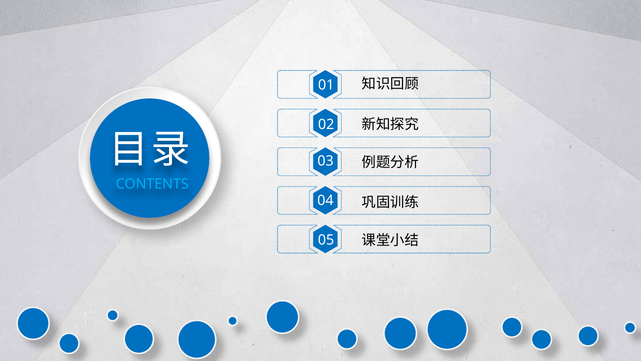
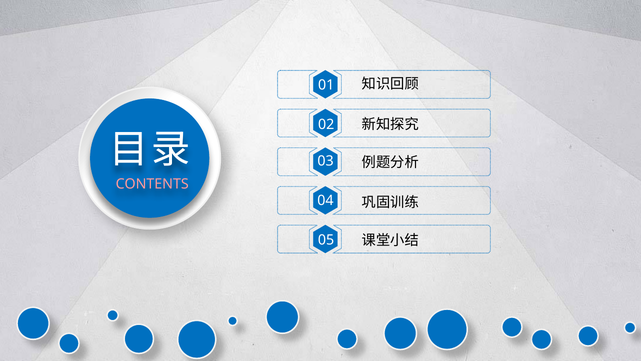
CONTENTS colour: light blue -> pink (152, 184)
